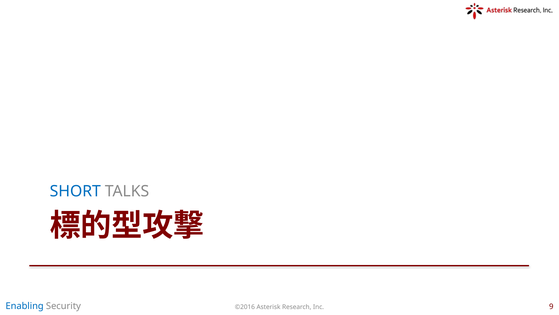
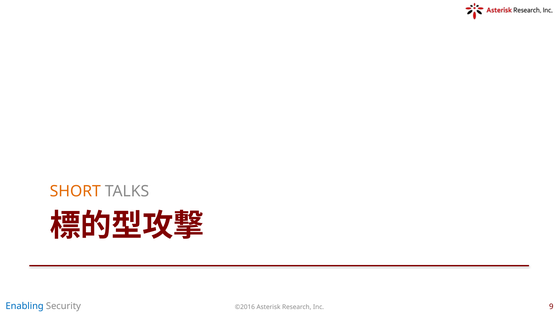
SHORT colour: blue -> orange (75, 191)
